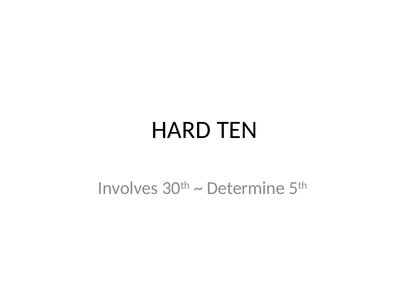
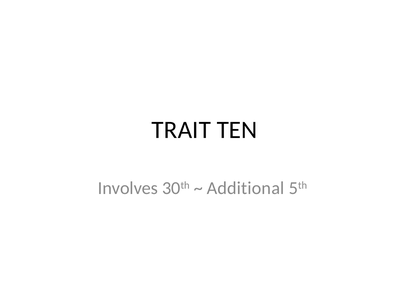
HARD: HARD -> TRAIT (181, 130)
Determine: Determine -> Additional (246, 188)
